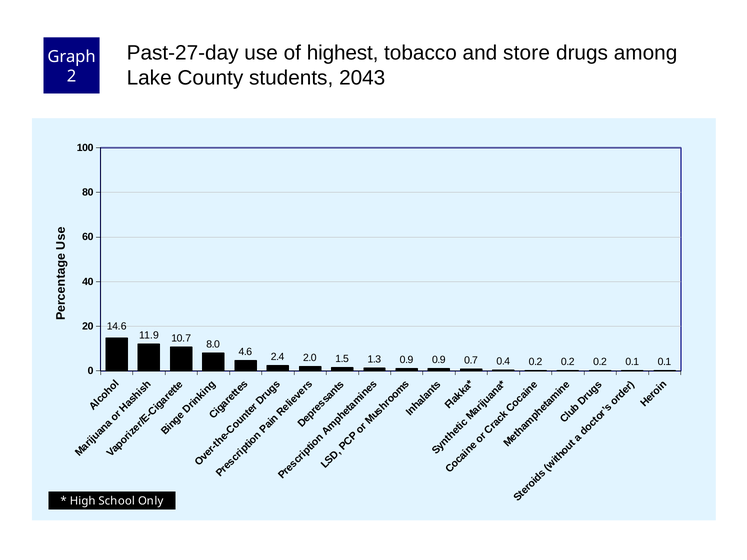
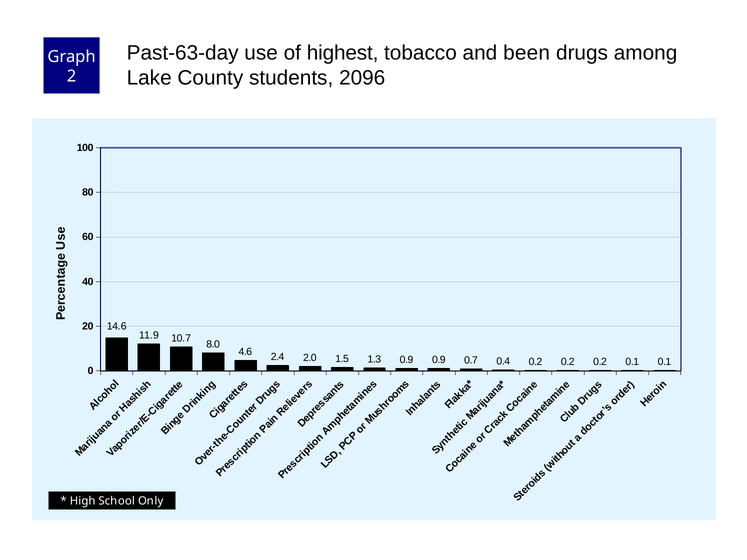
Past-27-day: Past-27-day -> Past-63-day (183, 53)
store: store -> been (527, 53)
2043: 2043 -> 2096 (362, 78)
